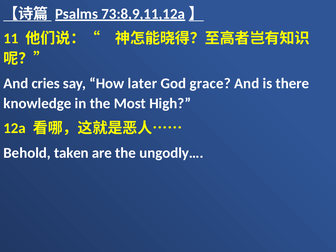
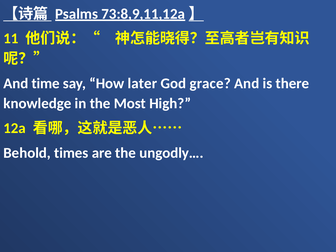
cries: cries -> time (46, 83)
taken: taken -> times (71, 153)
